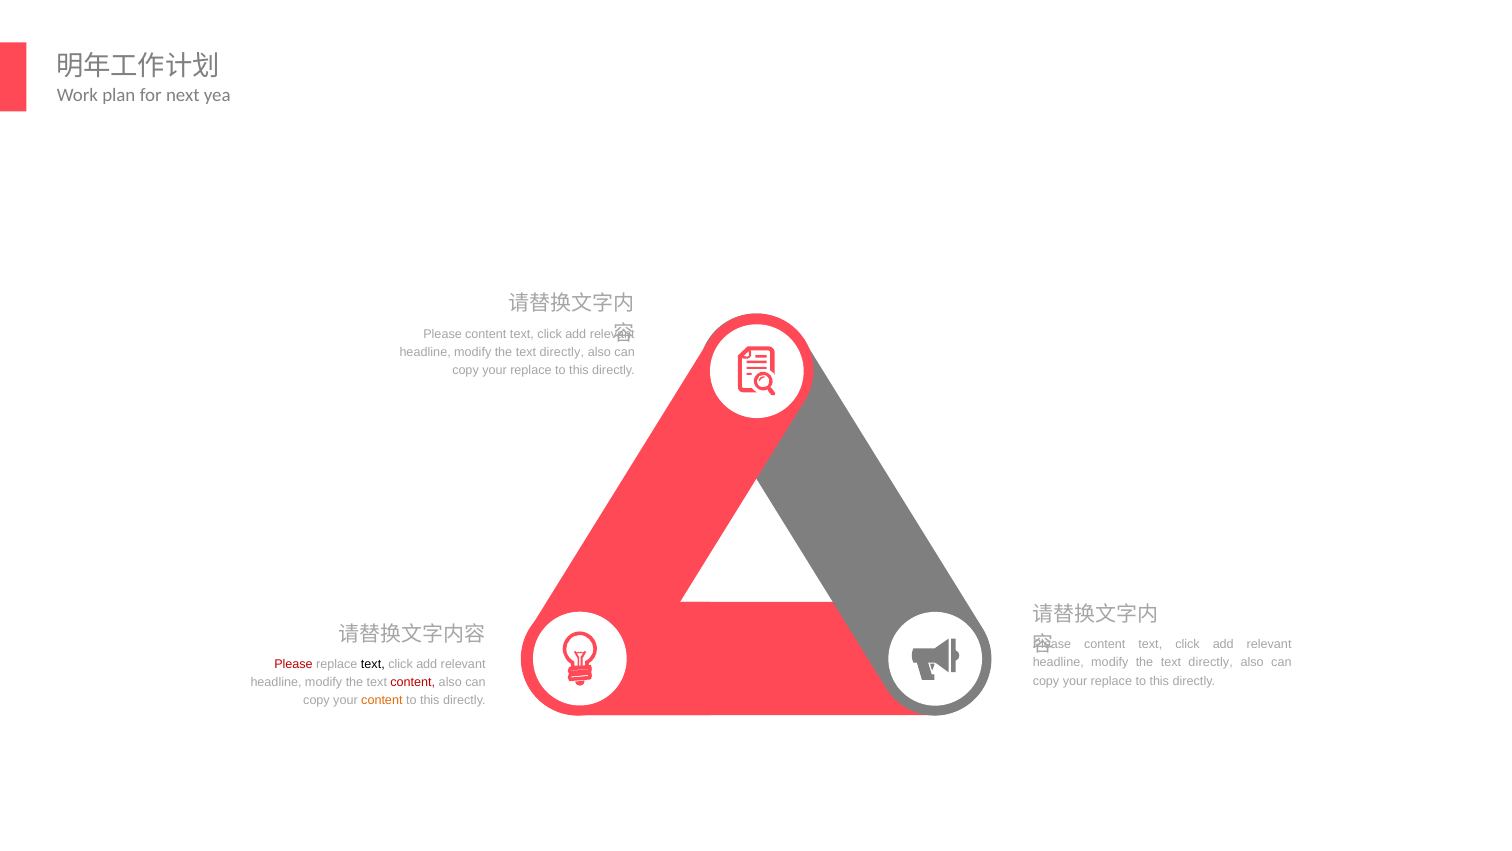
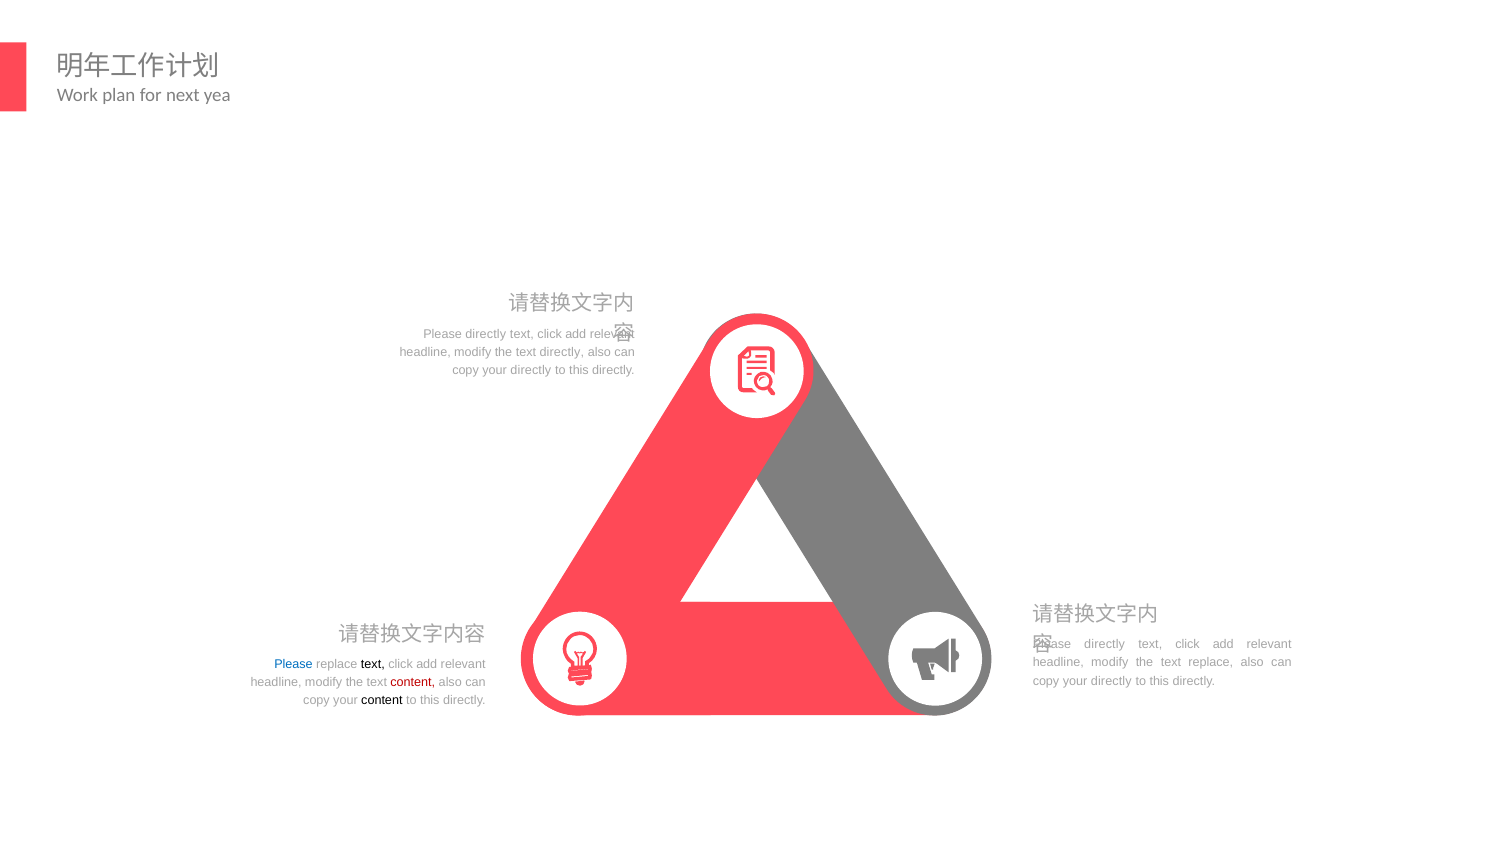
Please content: content -> directly (486, 334)
replace: replace -> directly (531, 370)
content: content -> directly (1105, 644)
directly: directly -> replace (1211, 663)
Please colour: red -> blue (294, 664)
replace: replace -> directly (1111, 681)
content colour: orange -> black (382, 700)
